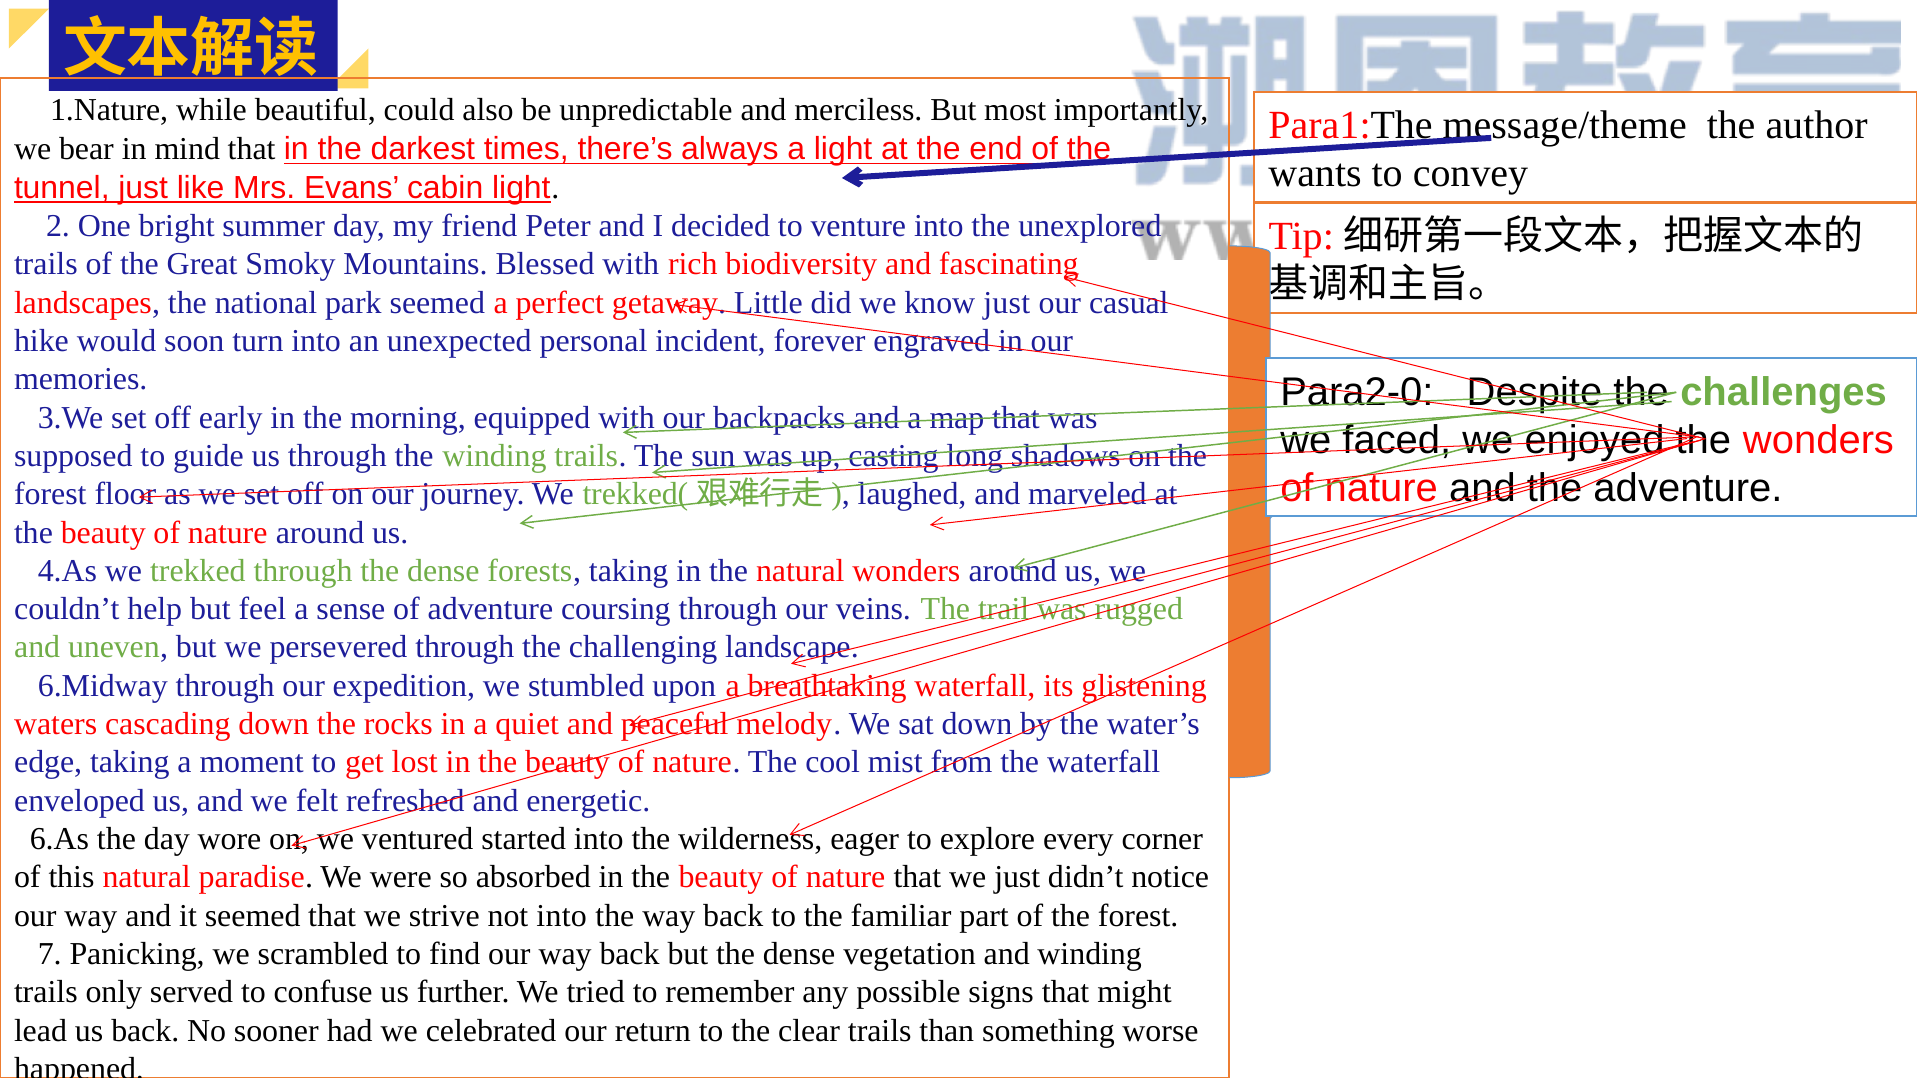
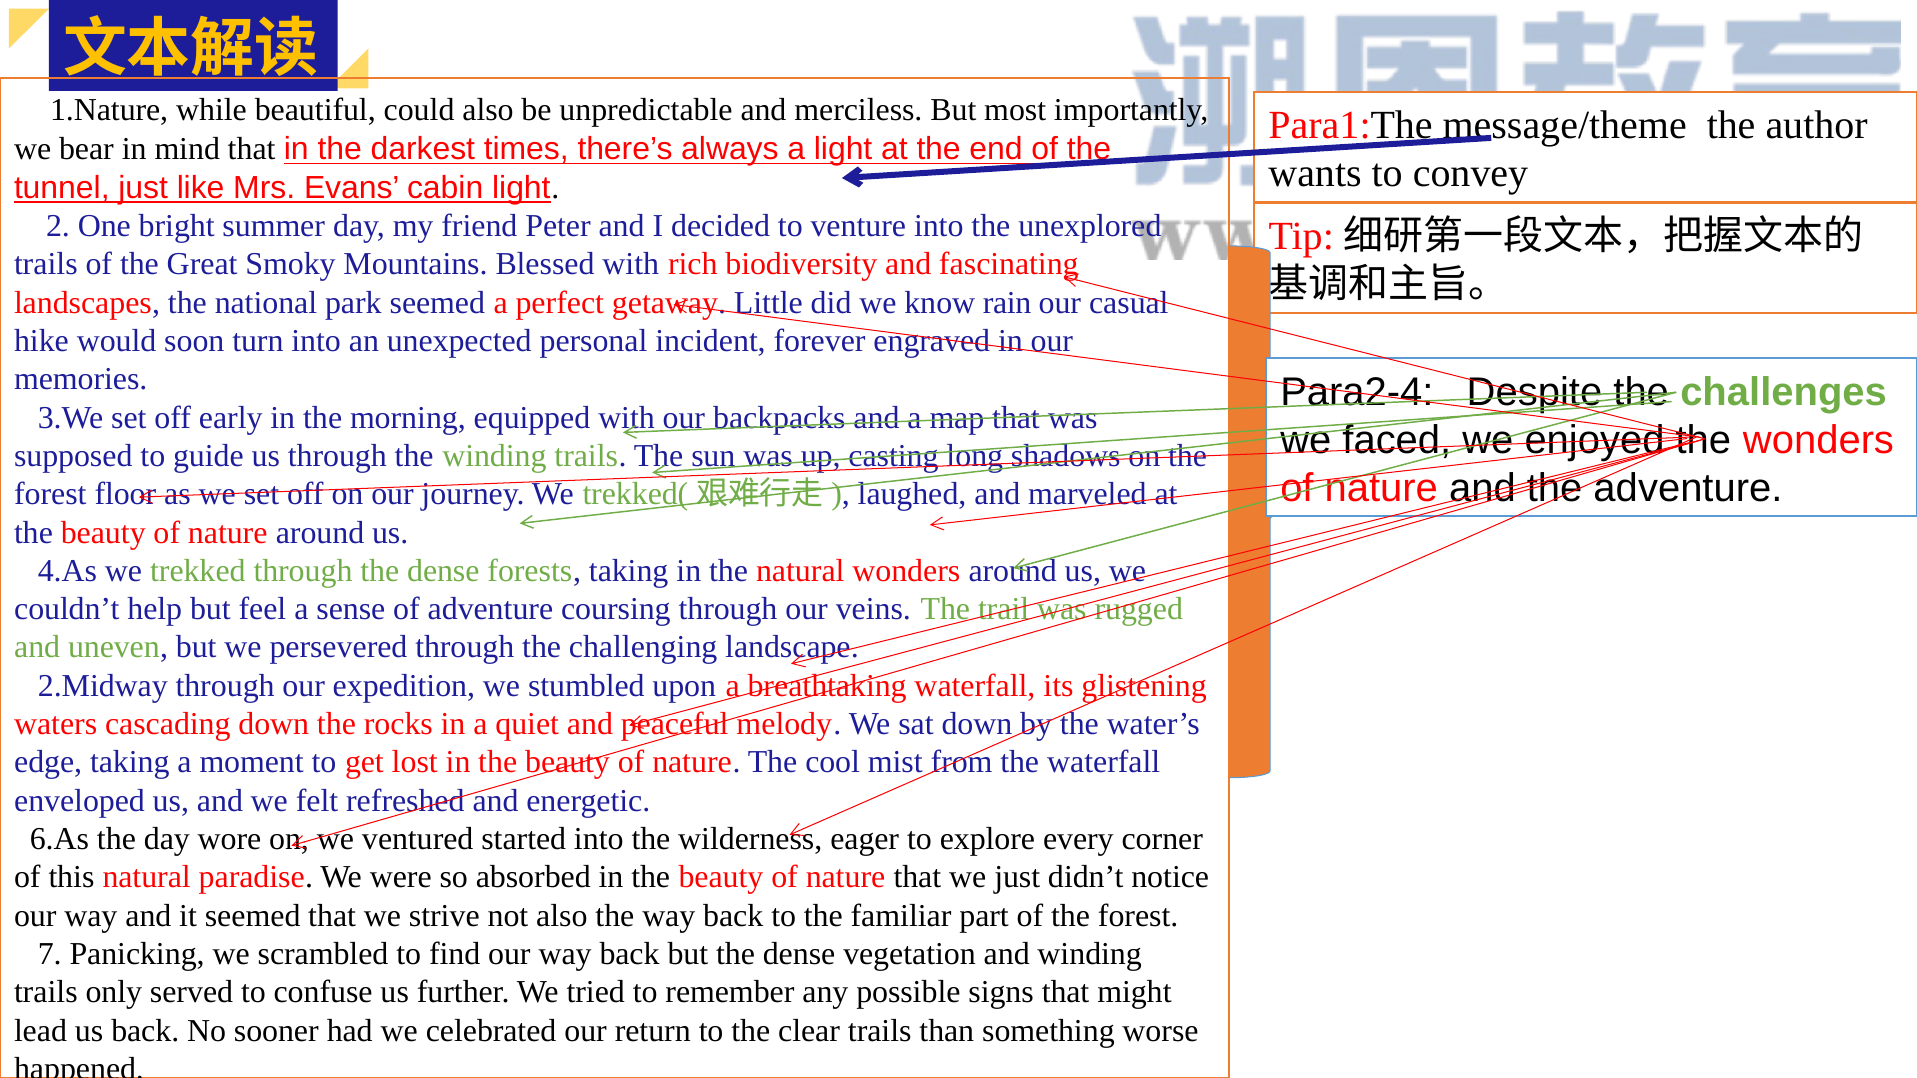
know just: just -> rain (1007, 303)
Para2-0: Para2-0 -> Para2-4 (1357, 392)
6.Midway: 6.Midway -> 2.Midway (103, 686)
not into: into -> also (562, 916)
